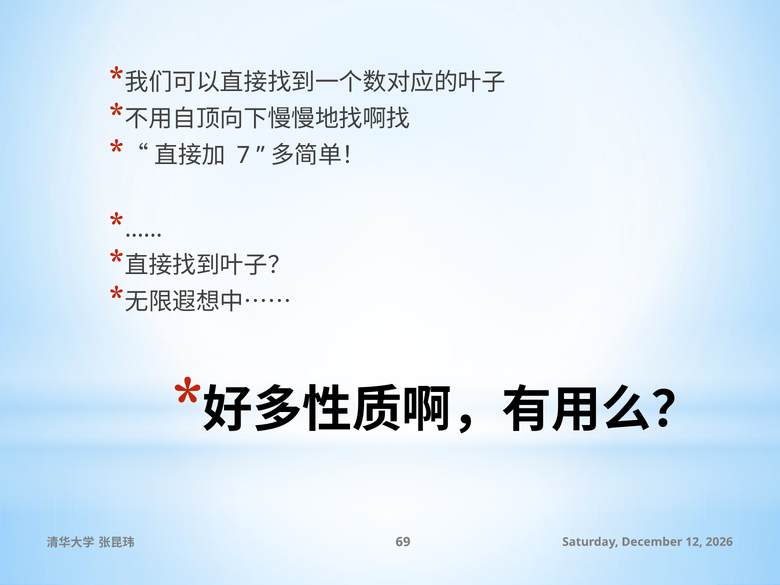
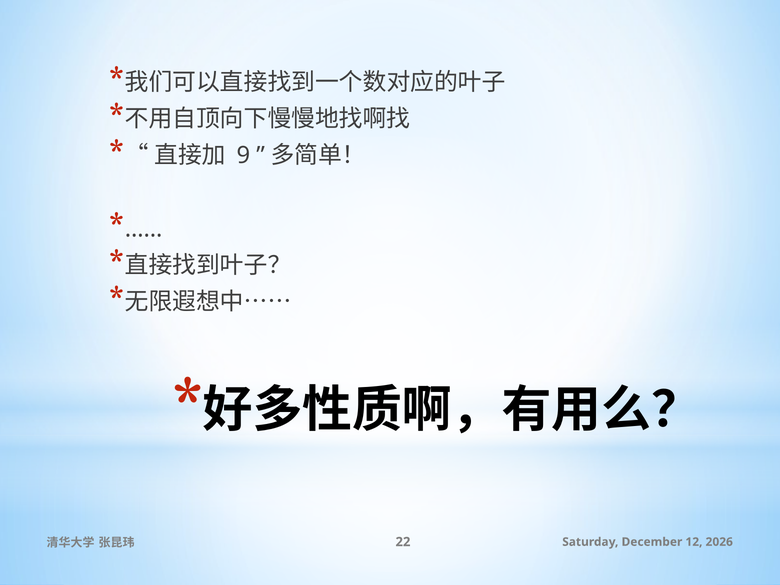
7: 7 -> 9 (243, 155)
69: 69 -> 22 (403, 542)
